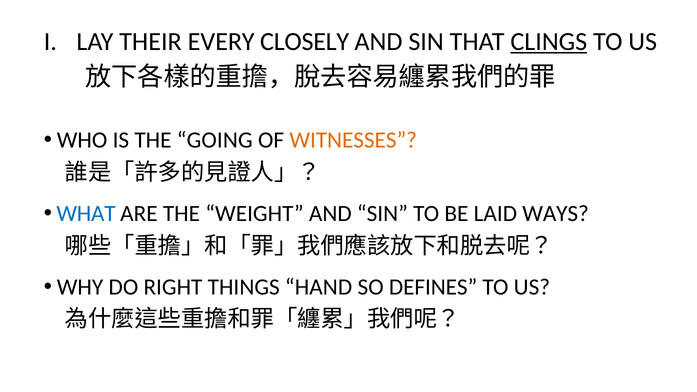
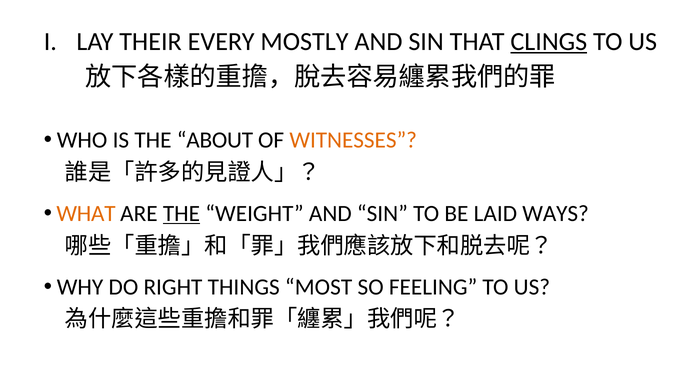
CLOSELY: CLOSELY -> MOSTLY (305, 41)
GOING: GOING -> ABOUT (215, 140)
WHAT colour: blue -> orange (86, 214)
THE underline: none -> present (181, 214)
HAND: HAND -> MOST (319, 287)
DEFINES: DEFINES -> FEELING (433, 287)
